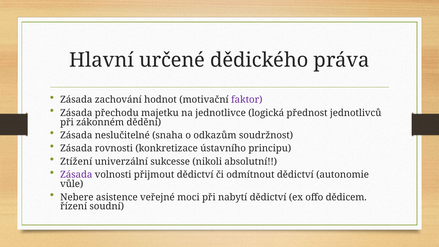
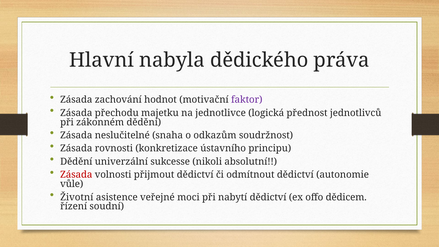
určené: určené -> nabyla (172, 60)
Ztížení: Ztížení -> Dědění (76, 162)
Zásada colour: purple -> red (76, 175)
Nebere: Nebere -> Životní (77, 197)
